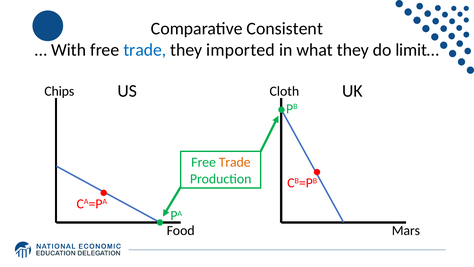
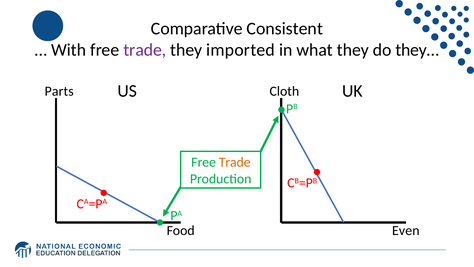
trade colour: blue -> purple (145, 50)
limit…: limit… -> they… (417, 50)
Chips: Chips -> Parts (59, 91)
Mars: Mars -> Even (406, 230)
